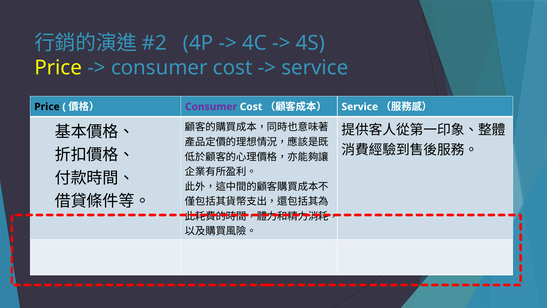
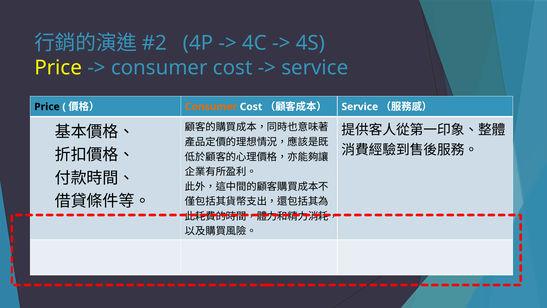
Consumer colour: purple -> orange (211, 107)
